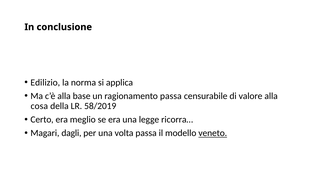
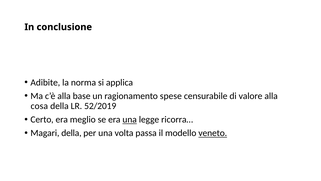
Edilizio: Edilizio -> Adibite (45, 82)
ragionamento passa: passa -> spese (171, 96)
58/2019: 58/2019 -> 52/2019 (100, 106)
una underline: none -> present (130, 119)
Magari dagli: dagli -> della (71, 133)
